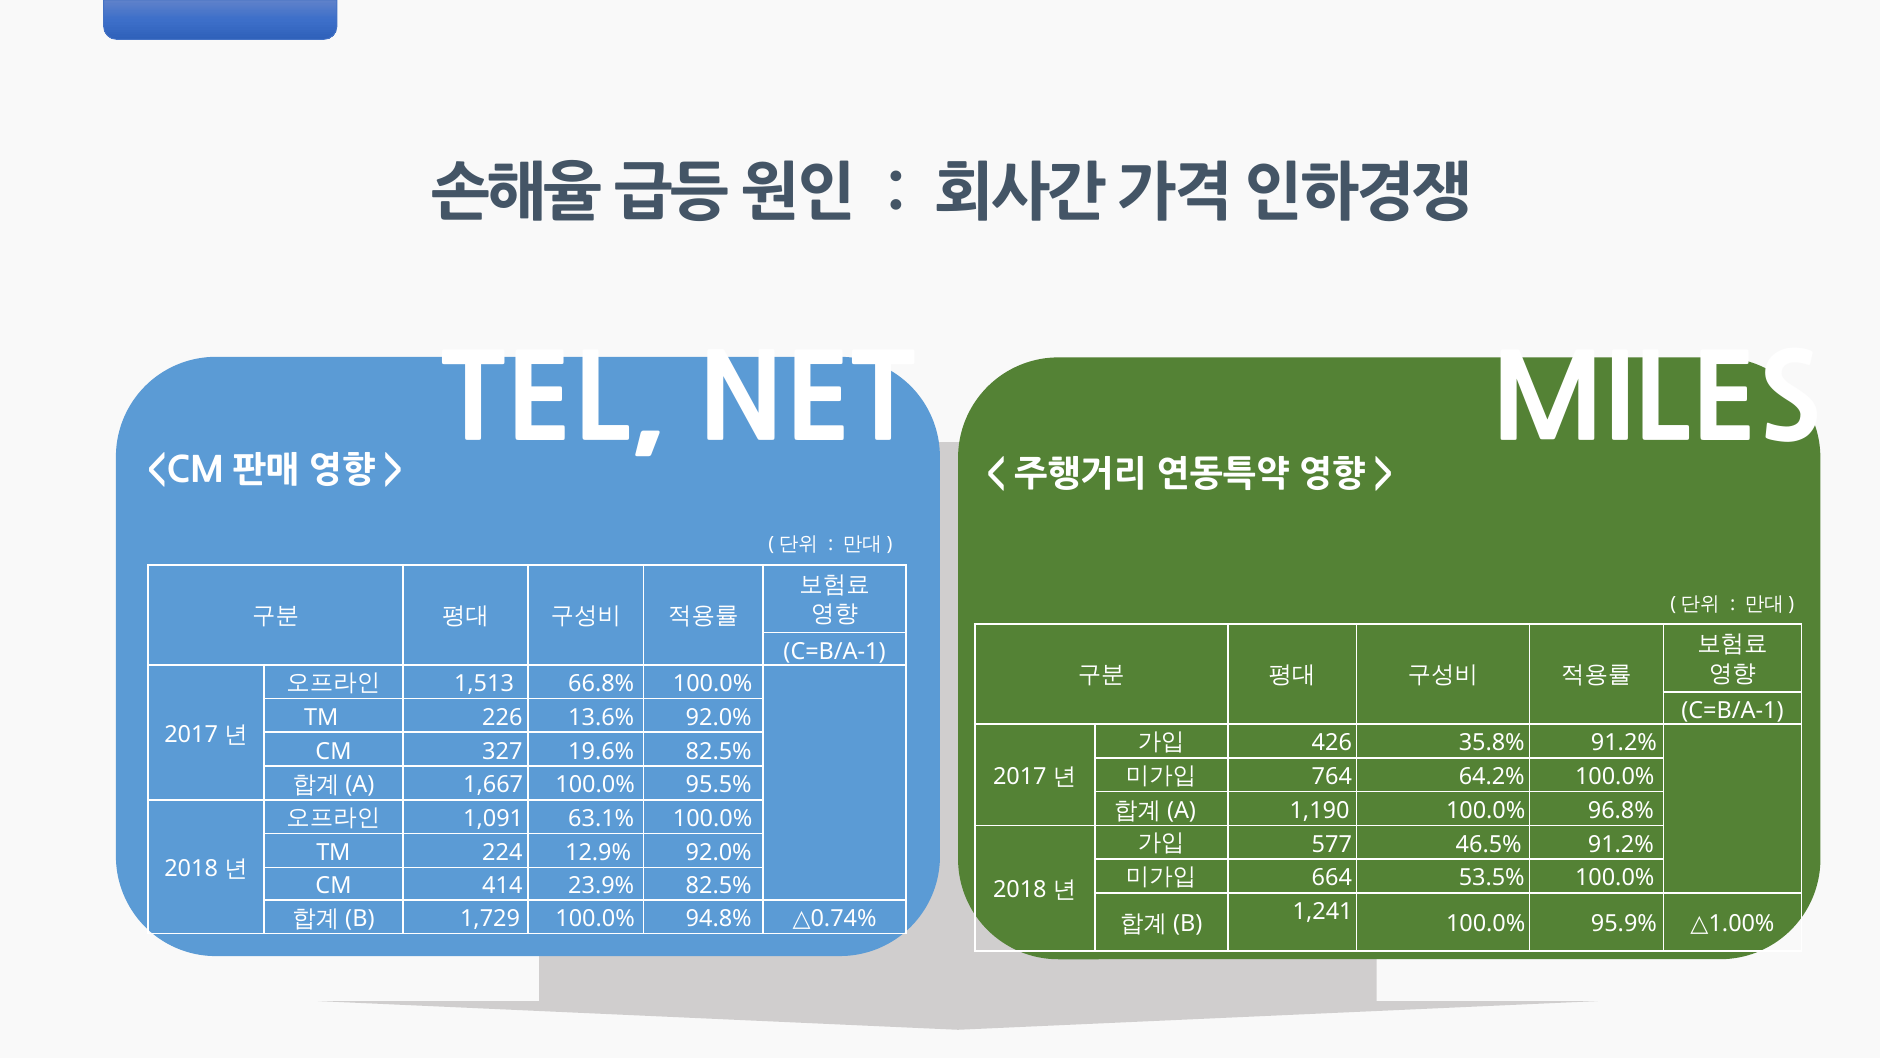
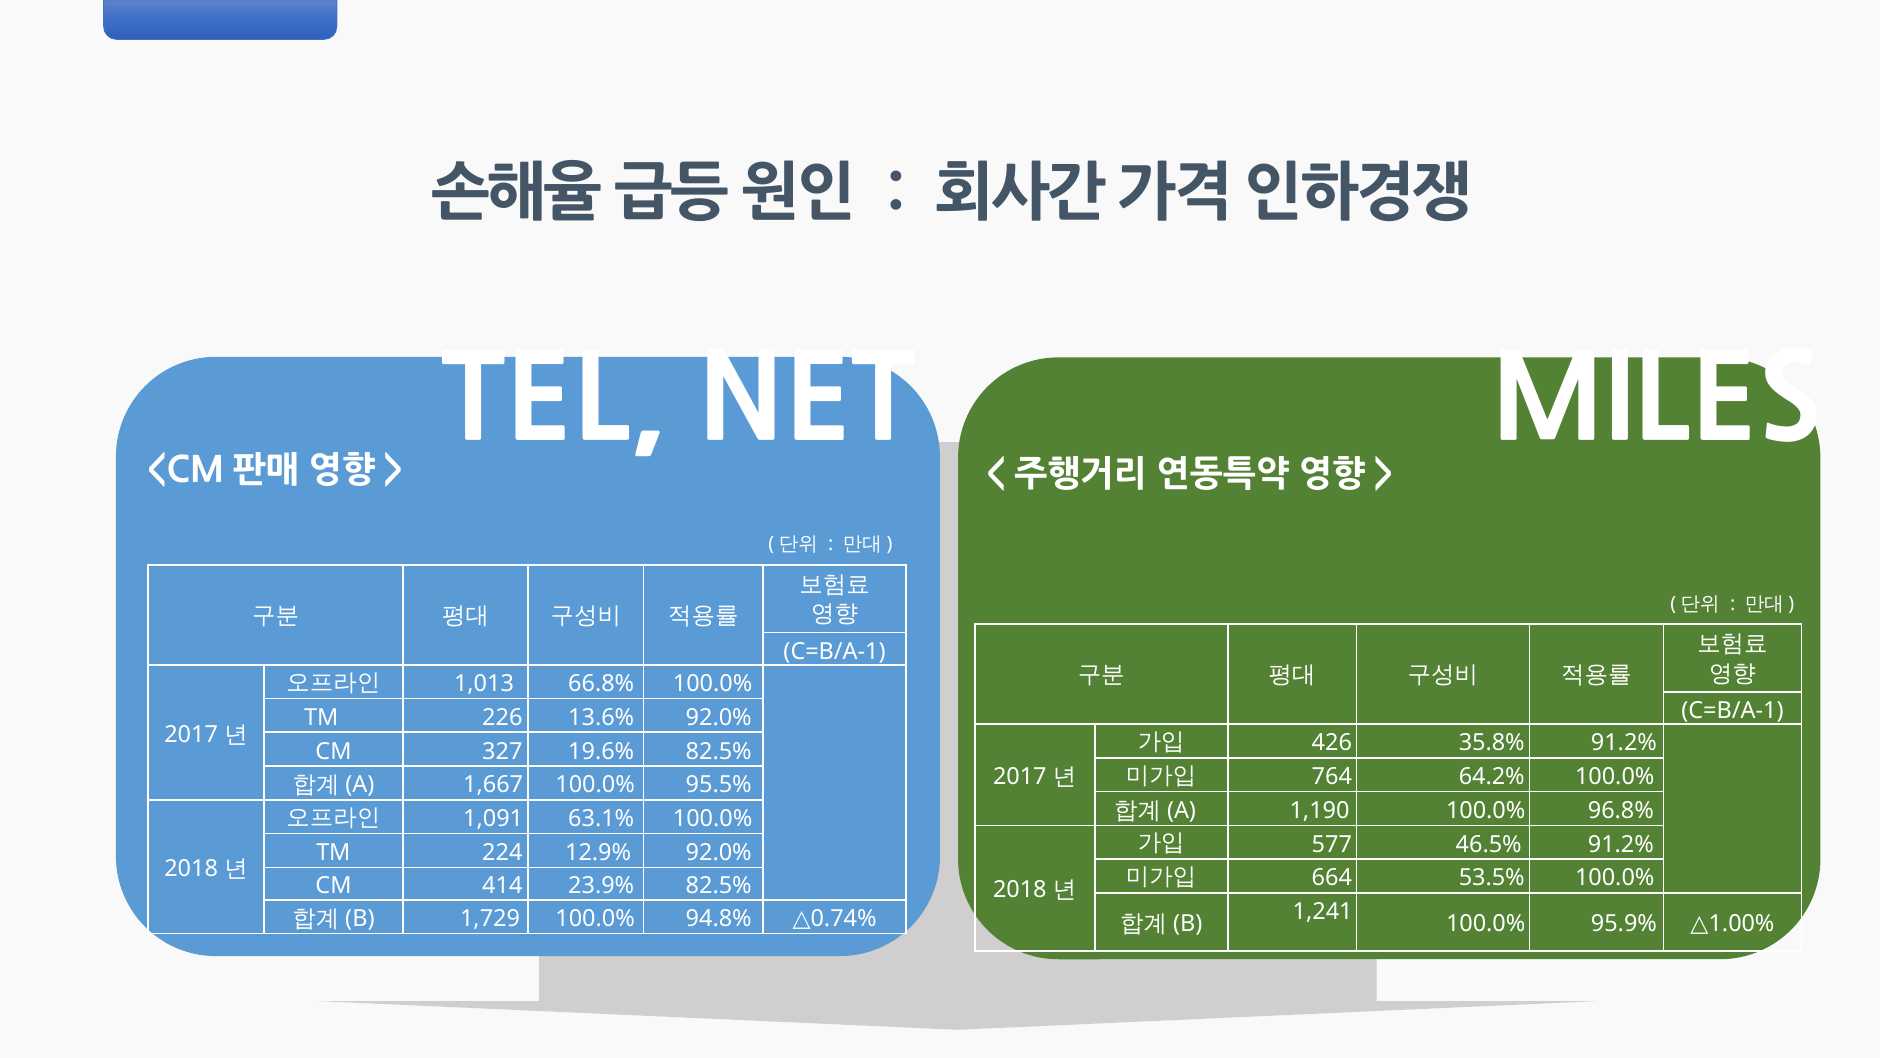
1,513: 1,513 -> 1,013 (484, 683)
